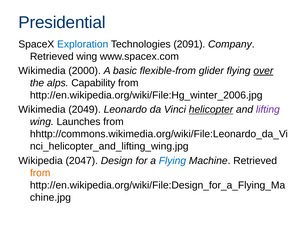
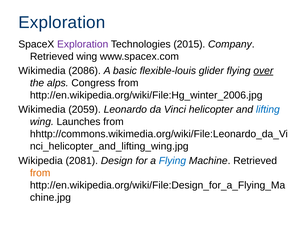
Presidential: Presidential -> Exploration (62, 22)
Exploration colour: blue -> purple (83, 44)
2091: 2091 -> 2015 (189, 44)
2000: 2000 -> 2086 (85, 71)
flexible-from: flexible-from -> flexible-louis (168, 71)
Capability: Capability -> Congress (93, 83)
2049: 2049 -> 2059 (85, 110)
helicopter underline: present -> none (211, 110)
lifting colour: purple -> blue (268, 110)
2047: 2047 -> 2081 (82, 161)
